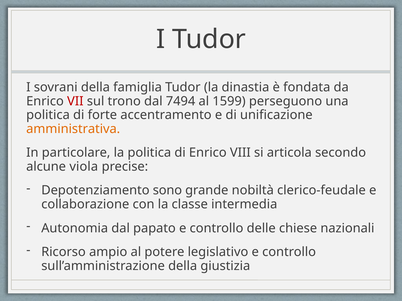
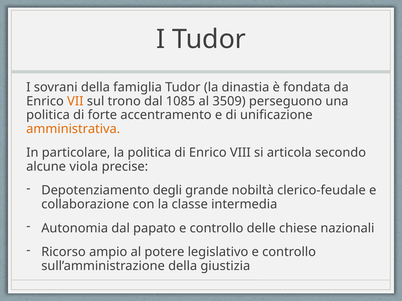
VII colour: red -> orange (75, 101)
7494: 7494 -> 1085 (181, 101)
1599: 1599 -> 3509 (229, 101)
sono: sono -> degli (167, 191)
